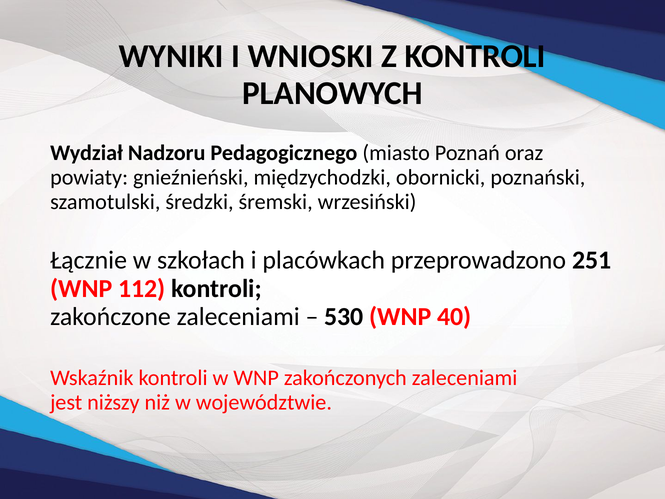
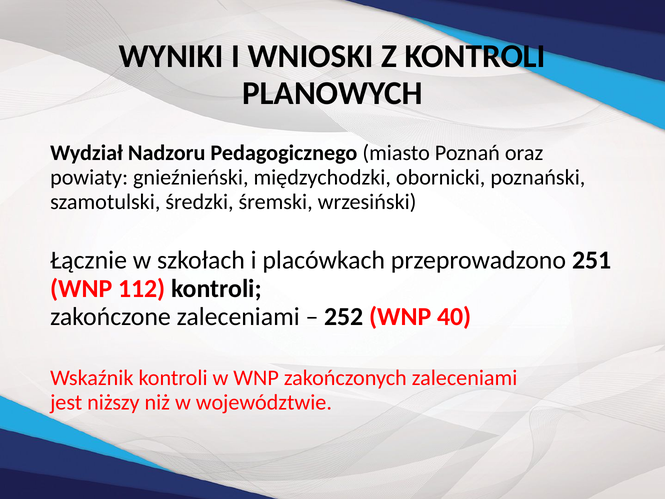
530: 530 -> 252 (344, 317)
